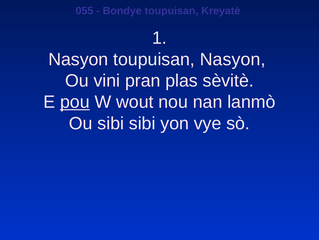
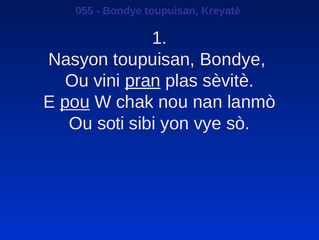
toupuisan Nasyon: Nasyon -> Bondye (233, 59)
pran underline: none -> present (143, 80)
wout: wout -> chak (135, 102)
Ou sibi: sibi -> soti (111, 123)
